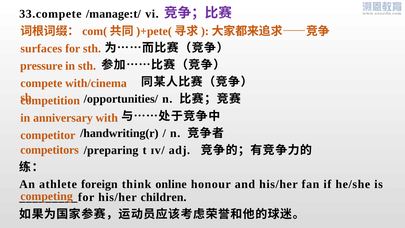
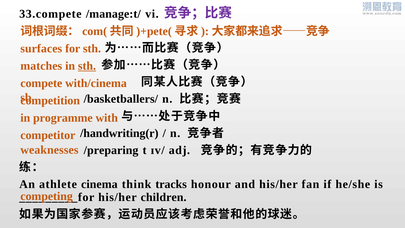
pressure: pressure -> matches (41, 66)
sth underline: none -> present (87, 66)
/opportunities/: /opportunities/ -> /basketballers/ (121, 99)
anniversary: anniversary -> programme (63, 118)
competitors: competitors -> weaknesses (49, 150)
foreign: foreign -> cinema (99, 184)
online: online -> tracks (171, 184)
